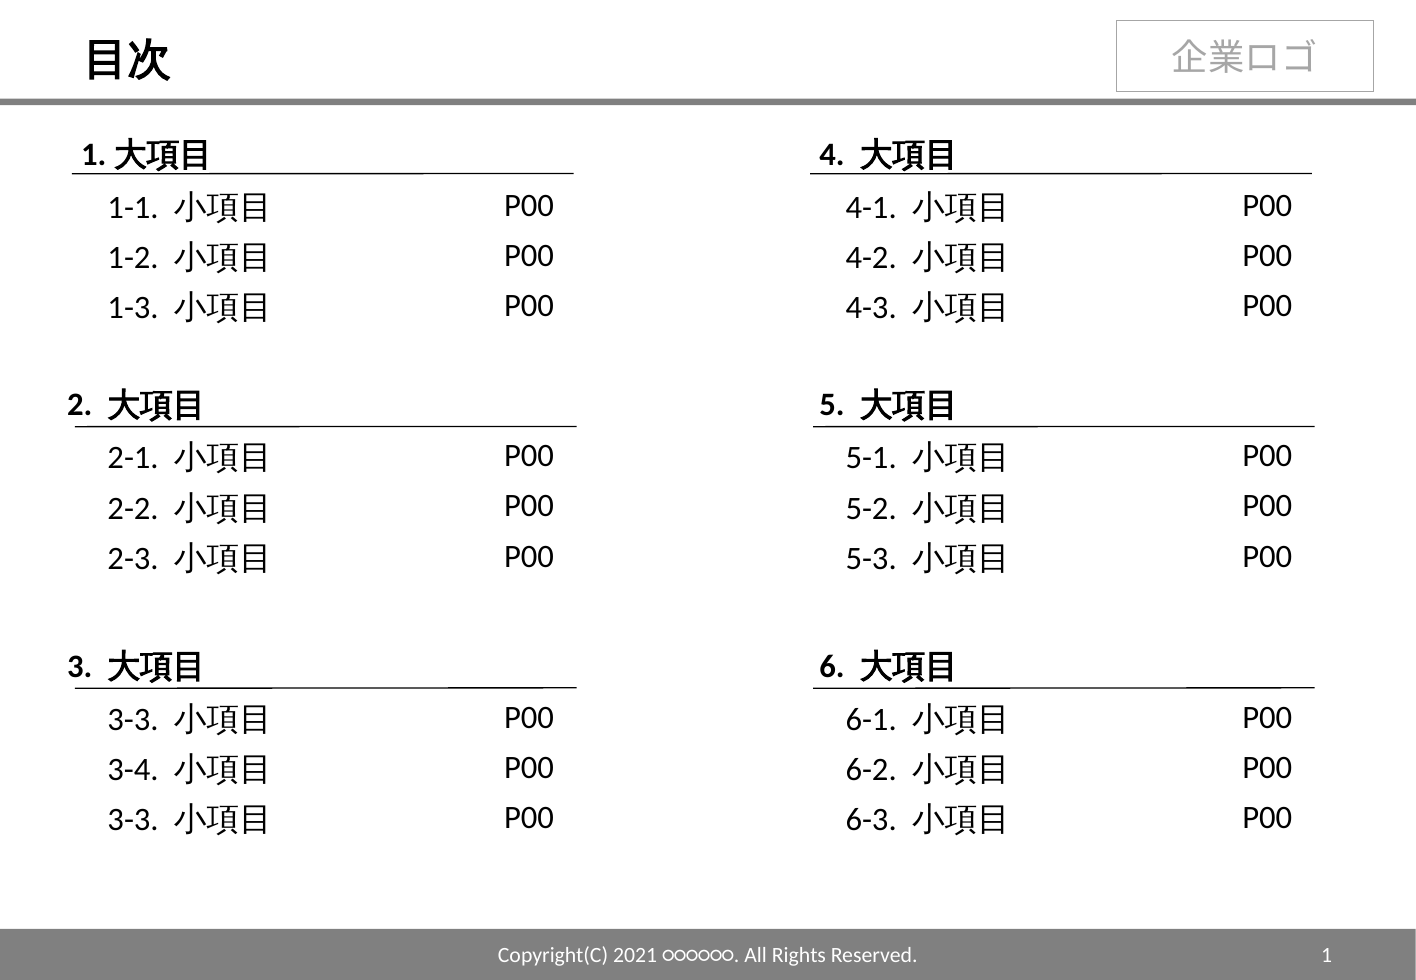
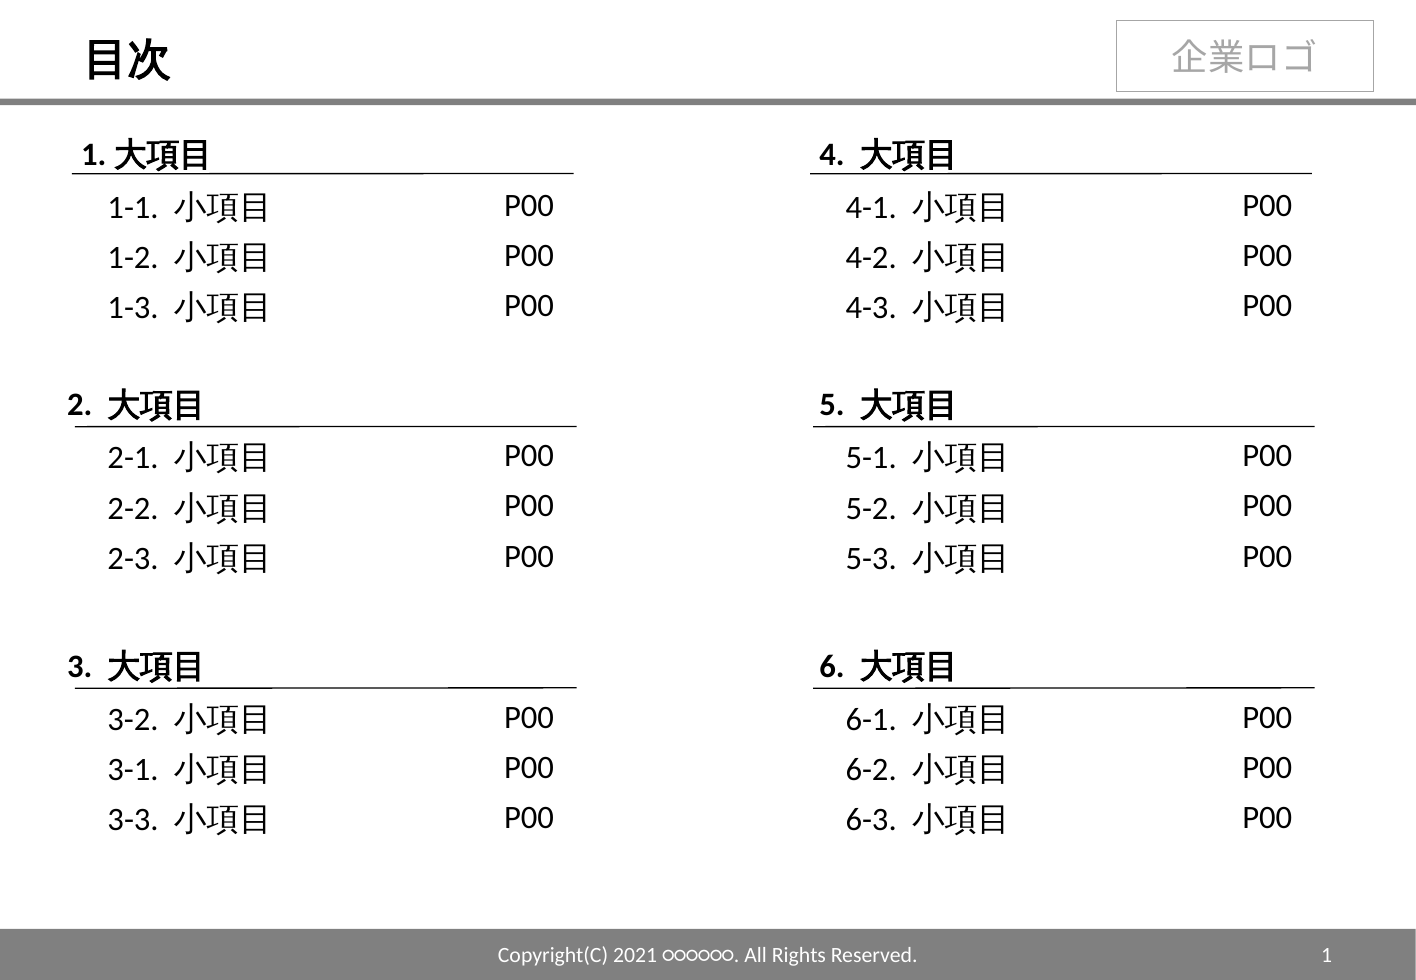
3-3: 3-3 -> 3-2 (133, 720)
3-4: 3-4 -> 3-1 (133, 770)
